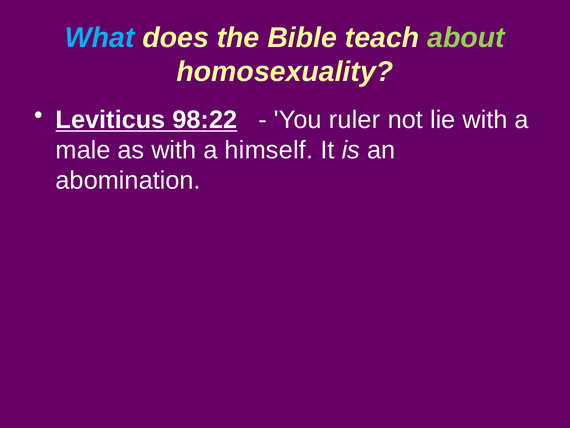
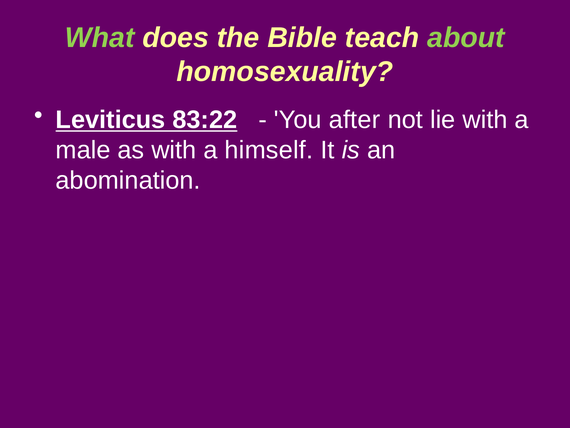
What colour: light blue -> light green (100, 38)
98:22: 98:22 -> 83:22 (205, 120)
ruler: ruler -> after (355, 120)
